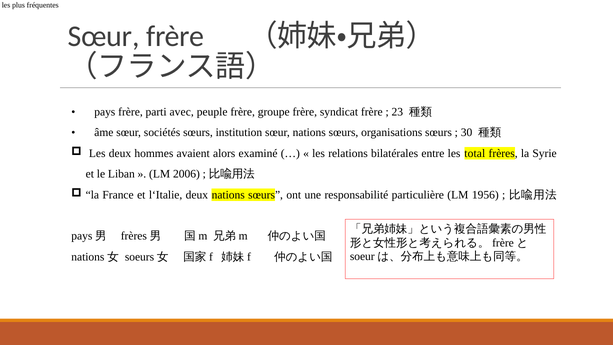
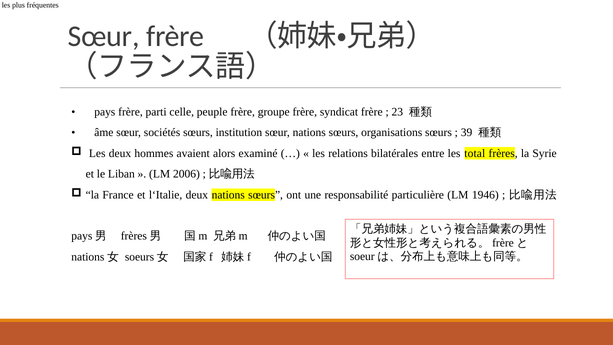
avec: avec -> celle (182, 112)
30: 30 -> 39 (467, 133)
1956: 1956 -> 1946 (485, 195)
